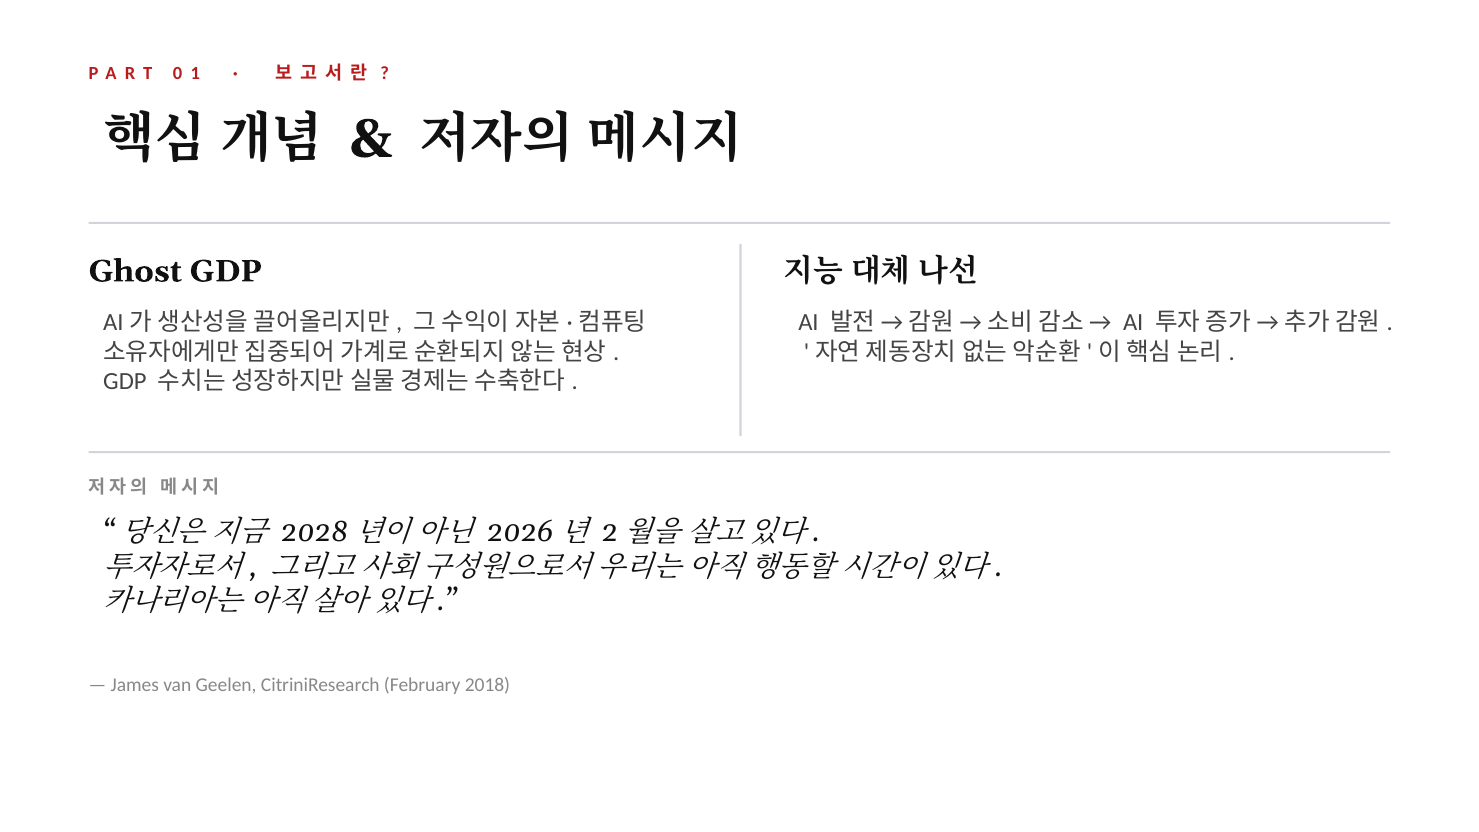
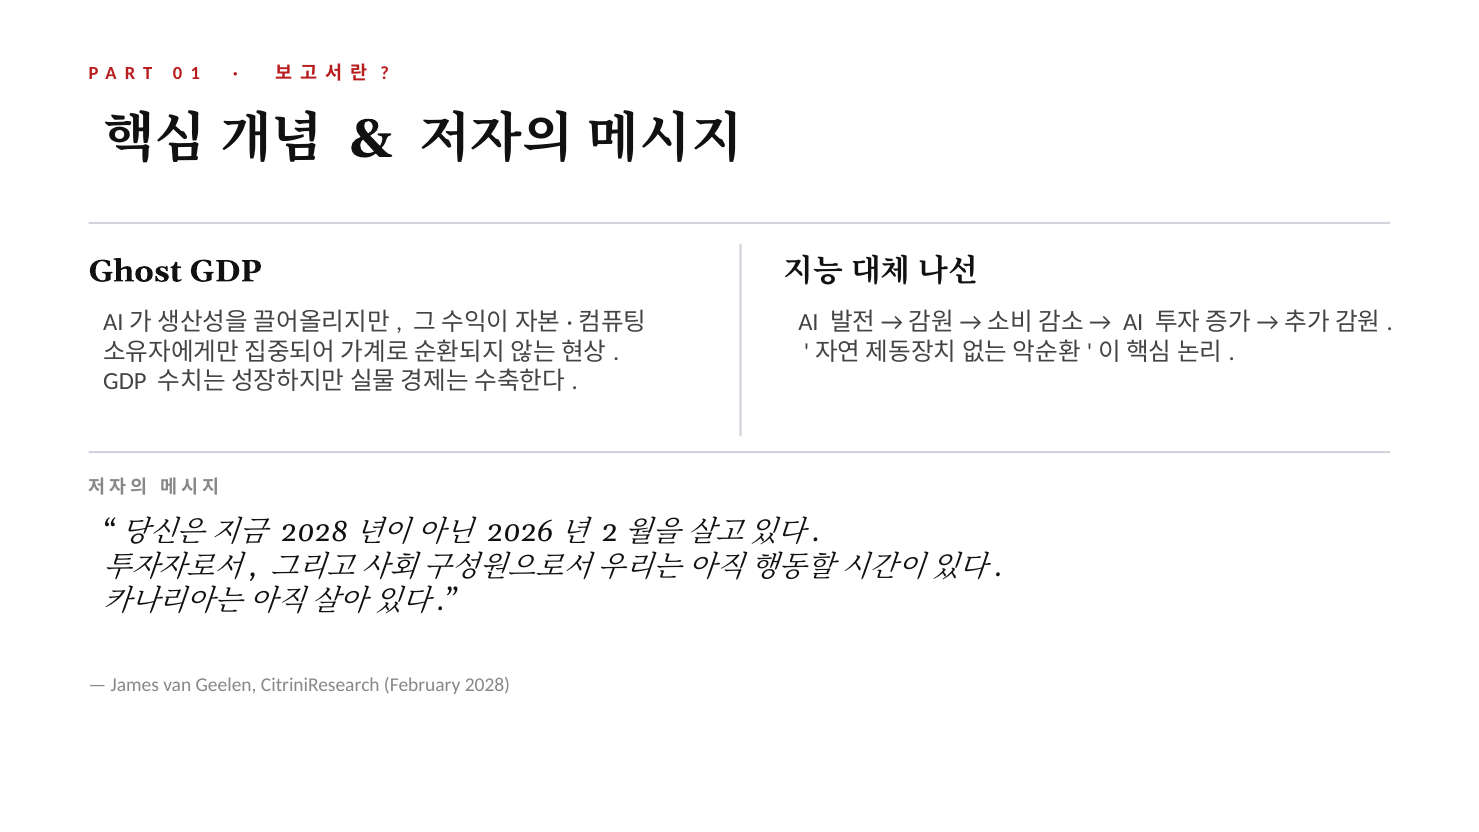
2018: 2018 -> 2028 (487, 685)
